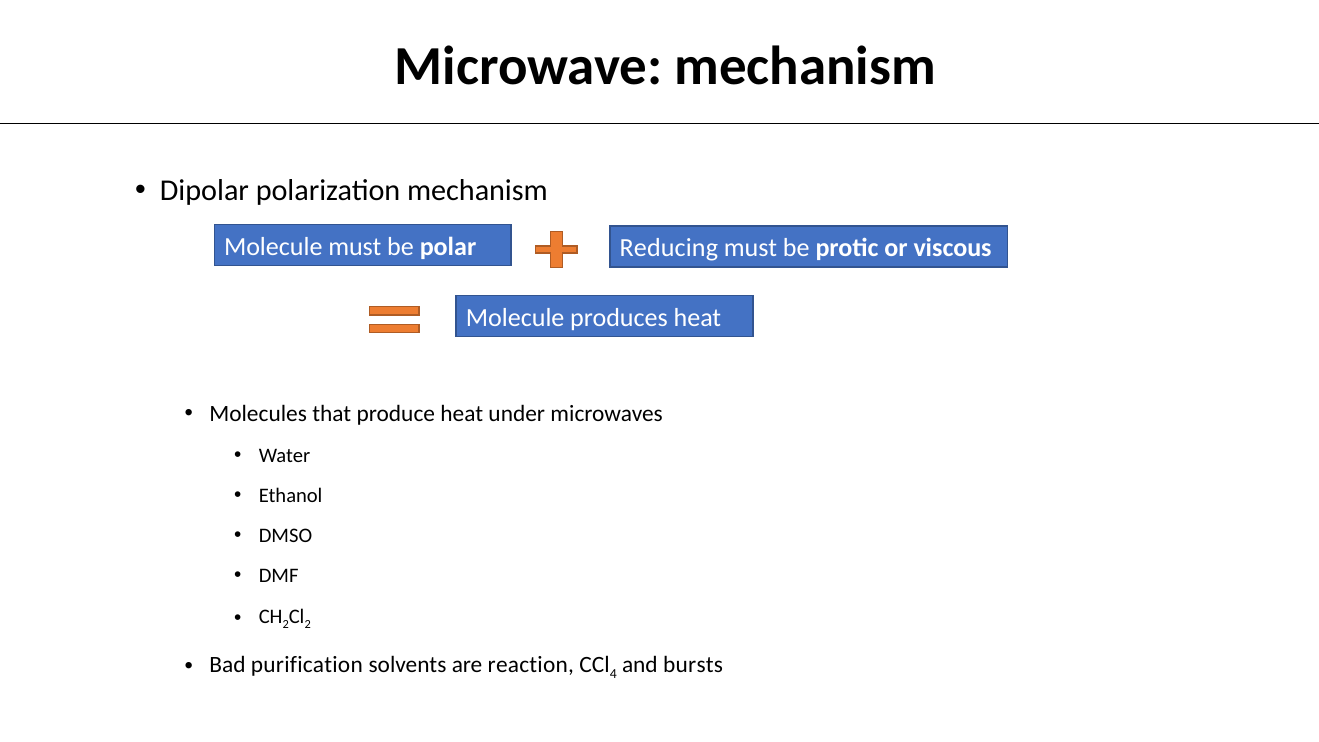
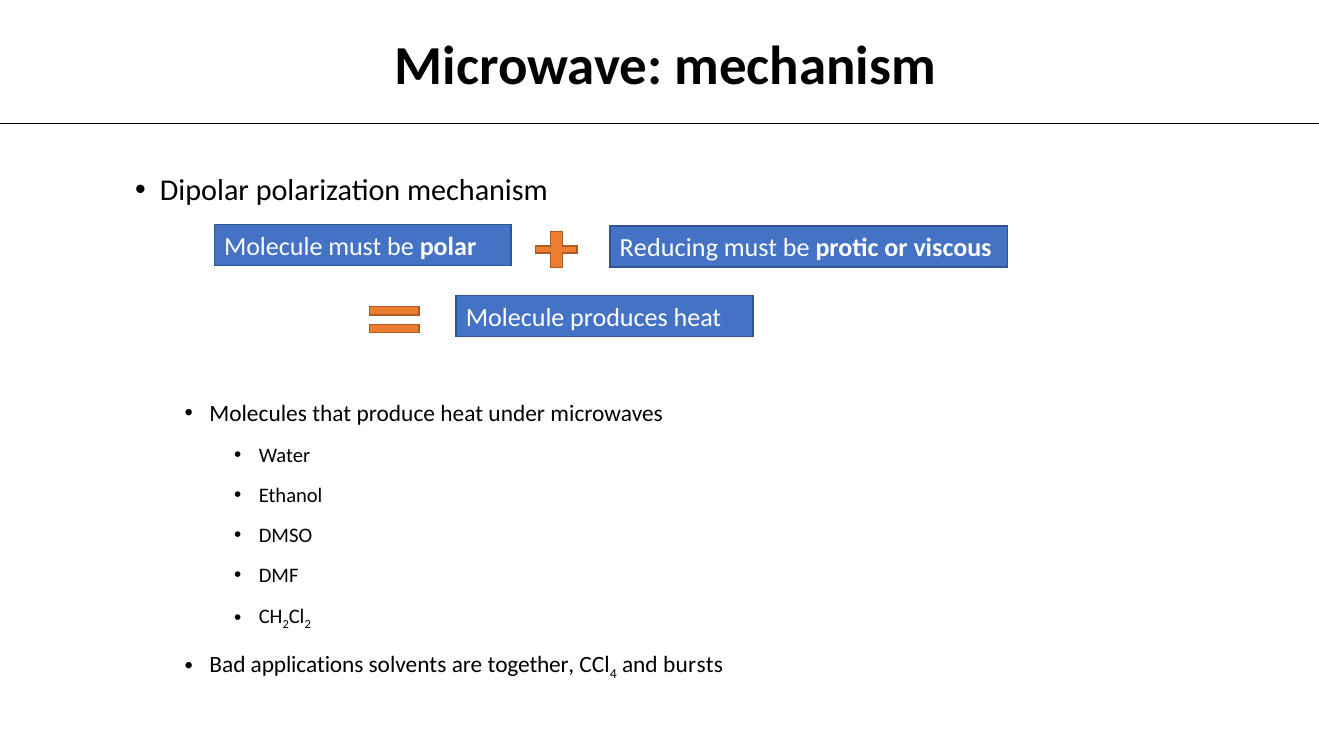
purification: purification -> applications (307, 665)
reaction: reaction -> together (531, 665)
